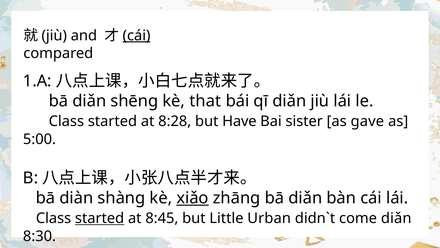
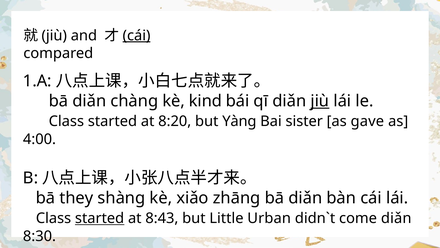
shēng: shēng -> chàng (134, 101)
that: that -> kind (205, 101)
jiù underline: none -> present (320, 101)
8:28: 8:28 -> 8:20 (175, 121)
Have: Have -> Yàng (239, 121)
5:00: 5:00 -> 4:00 (39, 139)
diàn: diàn -> they (76, 198)
xiǎo underline: present -> none (193, 198)
8:45: 8:45 -> 8:43 (162, 218)
